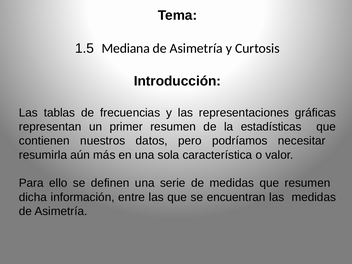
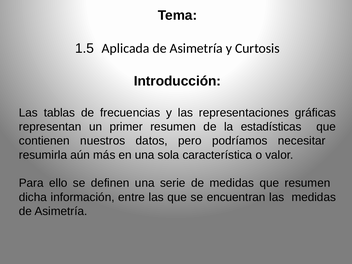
Mediana: Mediana -> Aplicada (126, 48)
